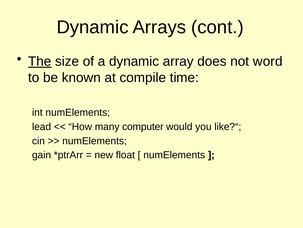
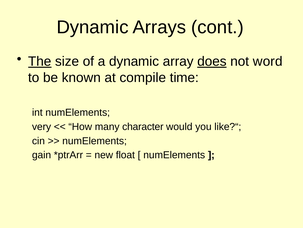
does underline: none -> present (212, 61)
lead: lead -> very (42, 126)
computer: computer -> character (143, 126)
